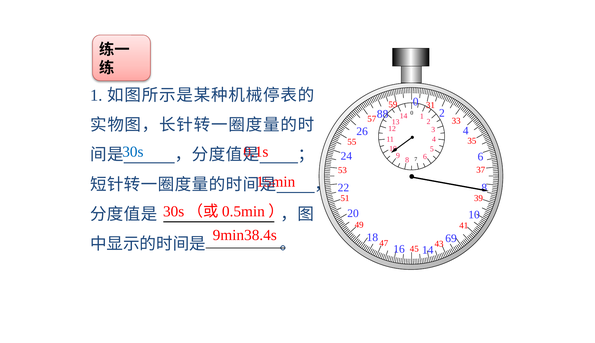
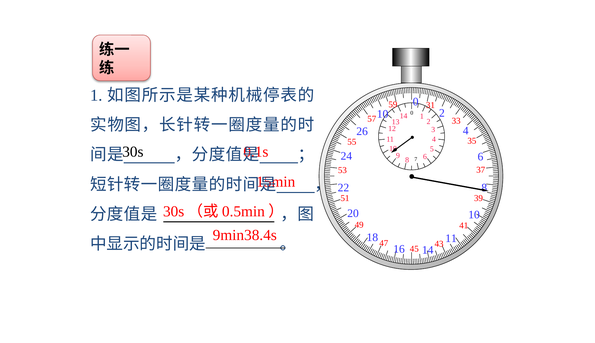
57 88: 88 -> 10 (383, 114)
30s colour: blue -> black (133, 152)
43 69: 69 -> 11 (451, 238)
